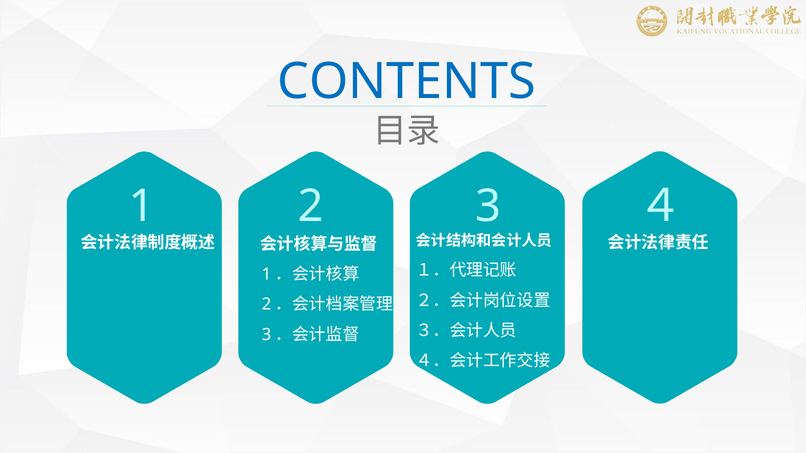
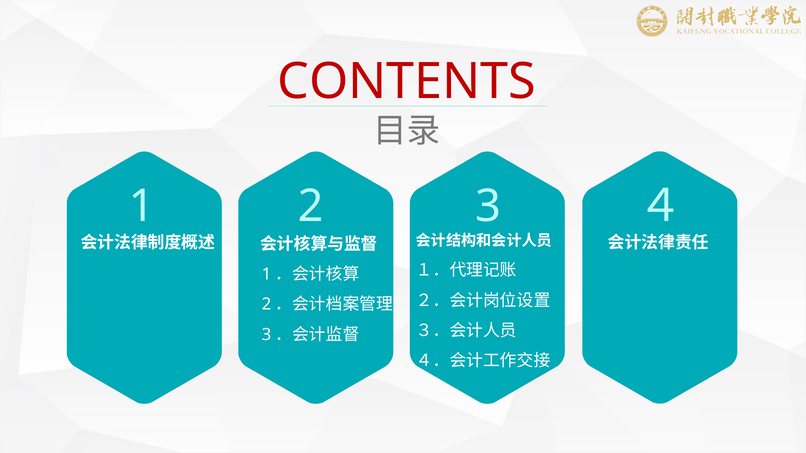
CONTENTS colour: blue -> red (407, 82)
